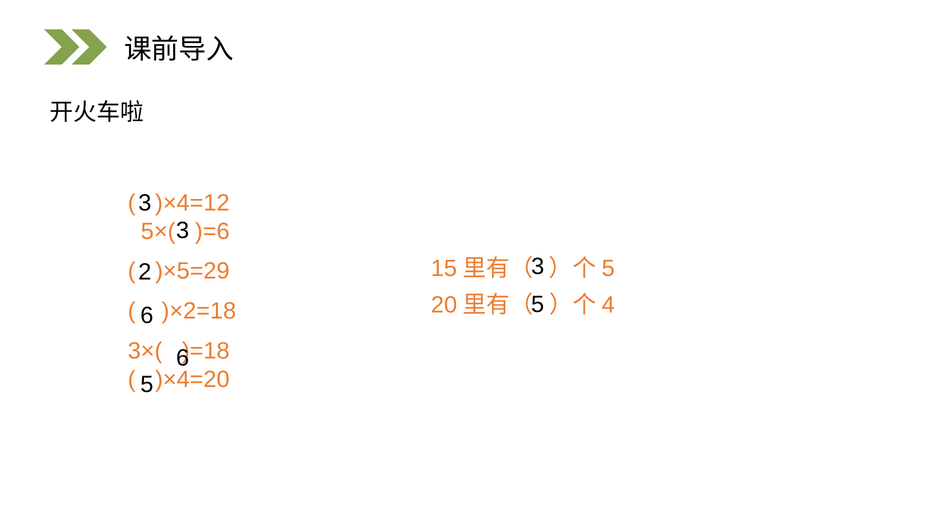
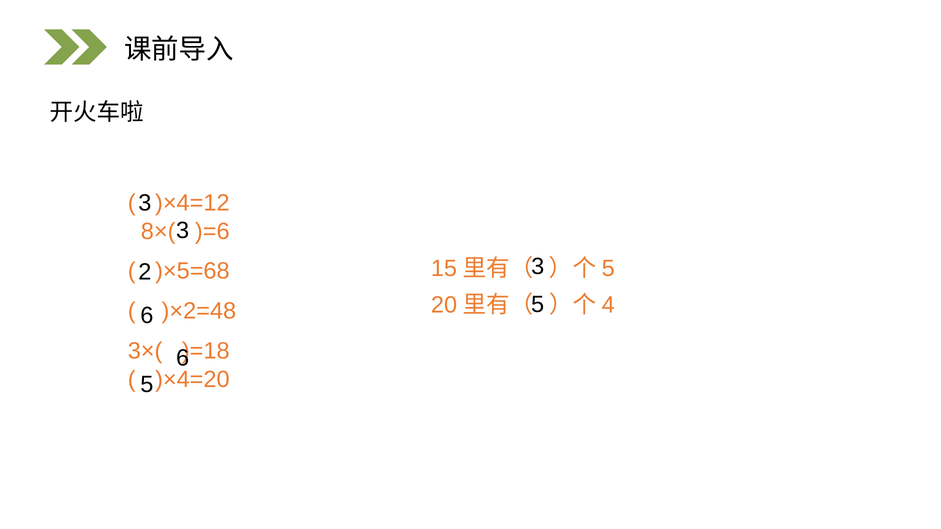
5×(: 5×( -> 8×( (158, 231)
)×5=29: )×5=29 -> )×5=68 (192, 271)
)×2=18: )×2=18 -> )×2=48 (199, 311)
